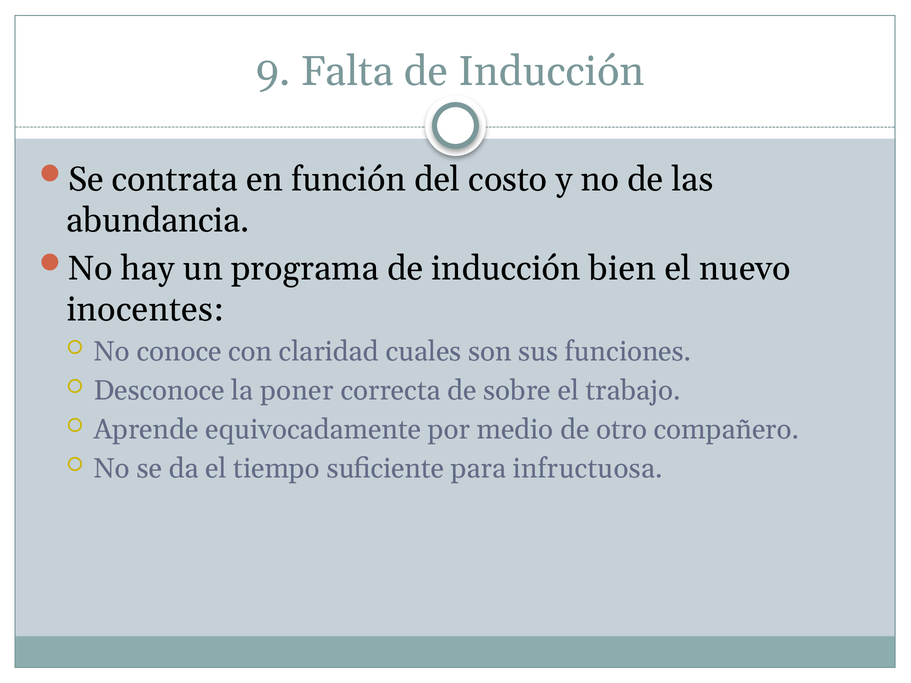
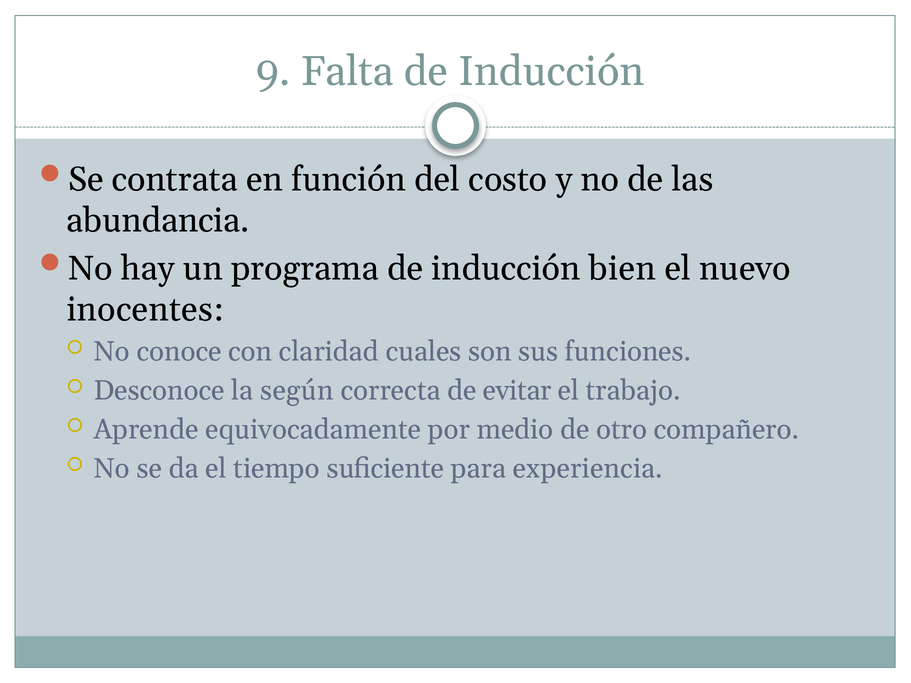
poner: poner -> según (297, 391)
sobre: sobre -> evitar (517, 391)
infructuosa: infructuosa -> experiencia (588, 469)
